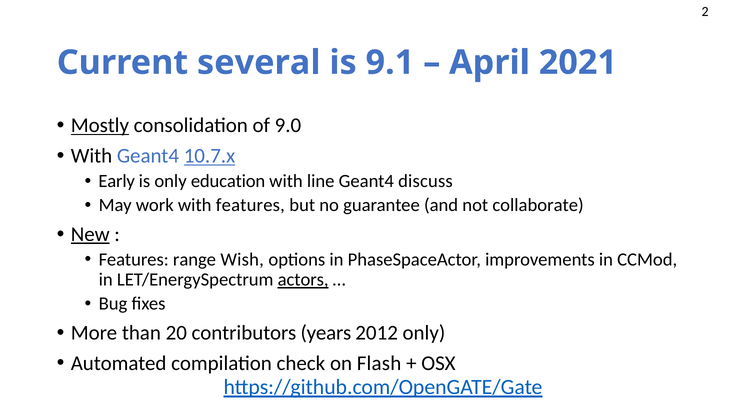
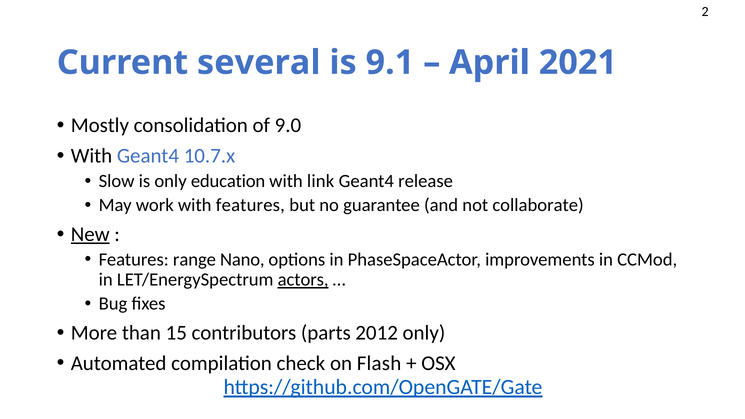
Mostly underline: present -> none (100, 126)
10.7.x underline: present -> none (209, 156)
Early: Early -> Slow (117, 181)
line: line -> link (321, 181)
discuss: discuss -> release (426, 181)
Wish: Wish -> Nano (242, 260)
20: 20 -> 15 (176, 333)
years: years -> parts (326, 333)
